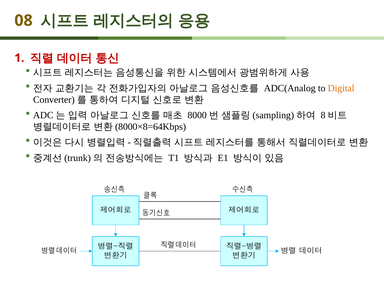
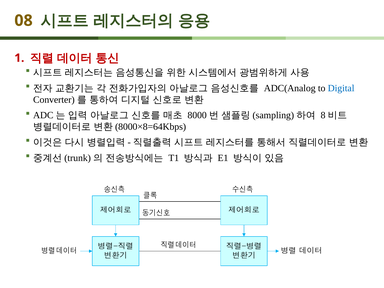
Digital colour: orange -> blue (341, 88)
